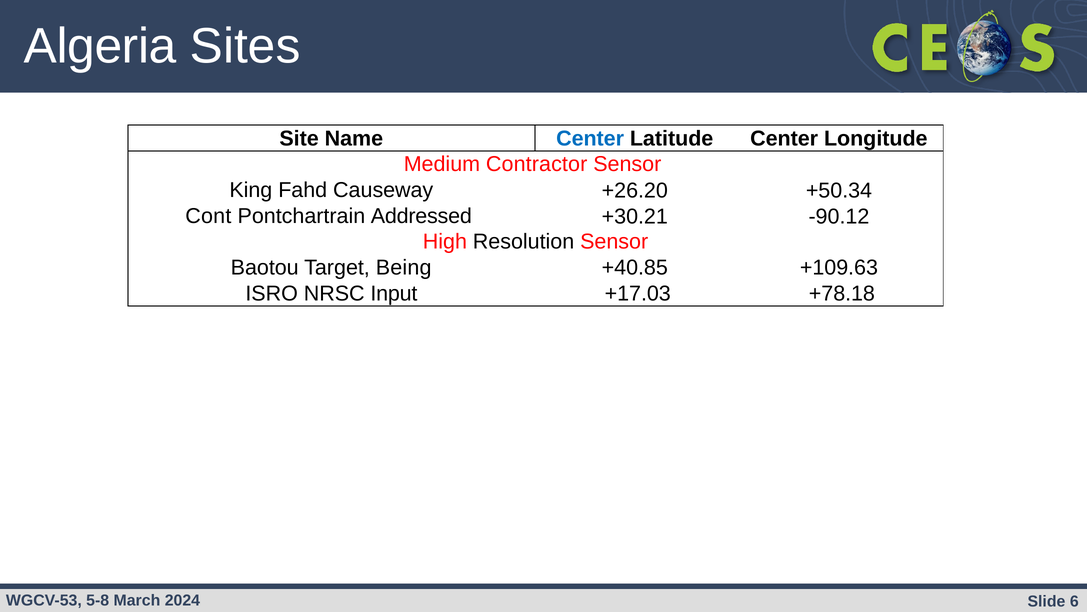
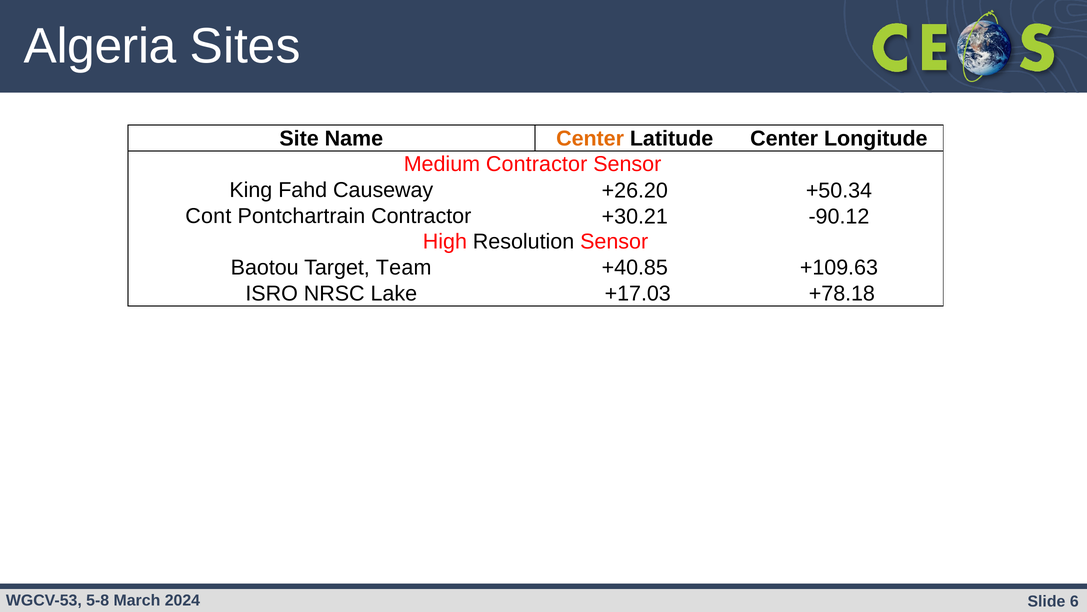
Center colour: blue -> orange (590, 138)
Pontchartrain Addressed: Addressed -> Contractor (421, 216)
Being: Being -> Team (404, 267)
Input: Input -> Lake (394, 293)
